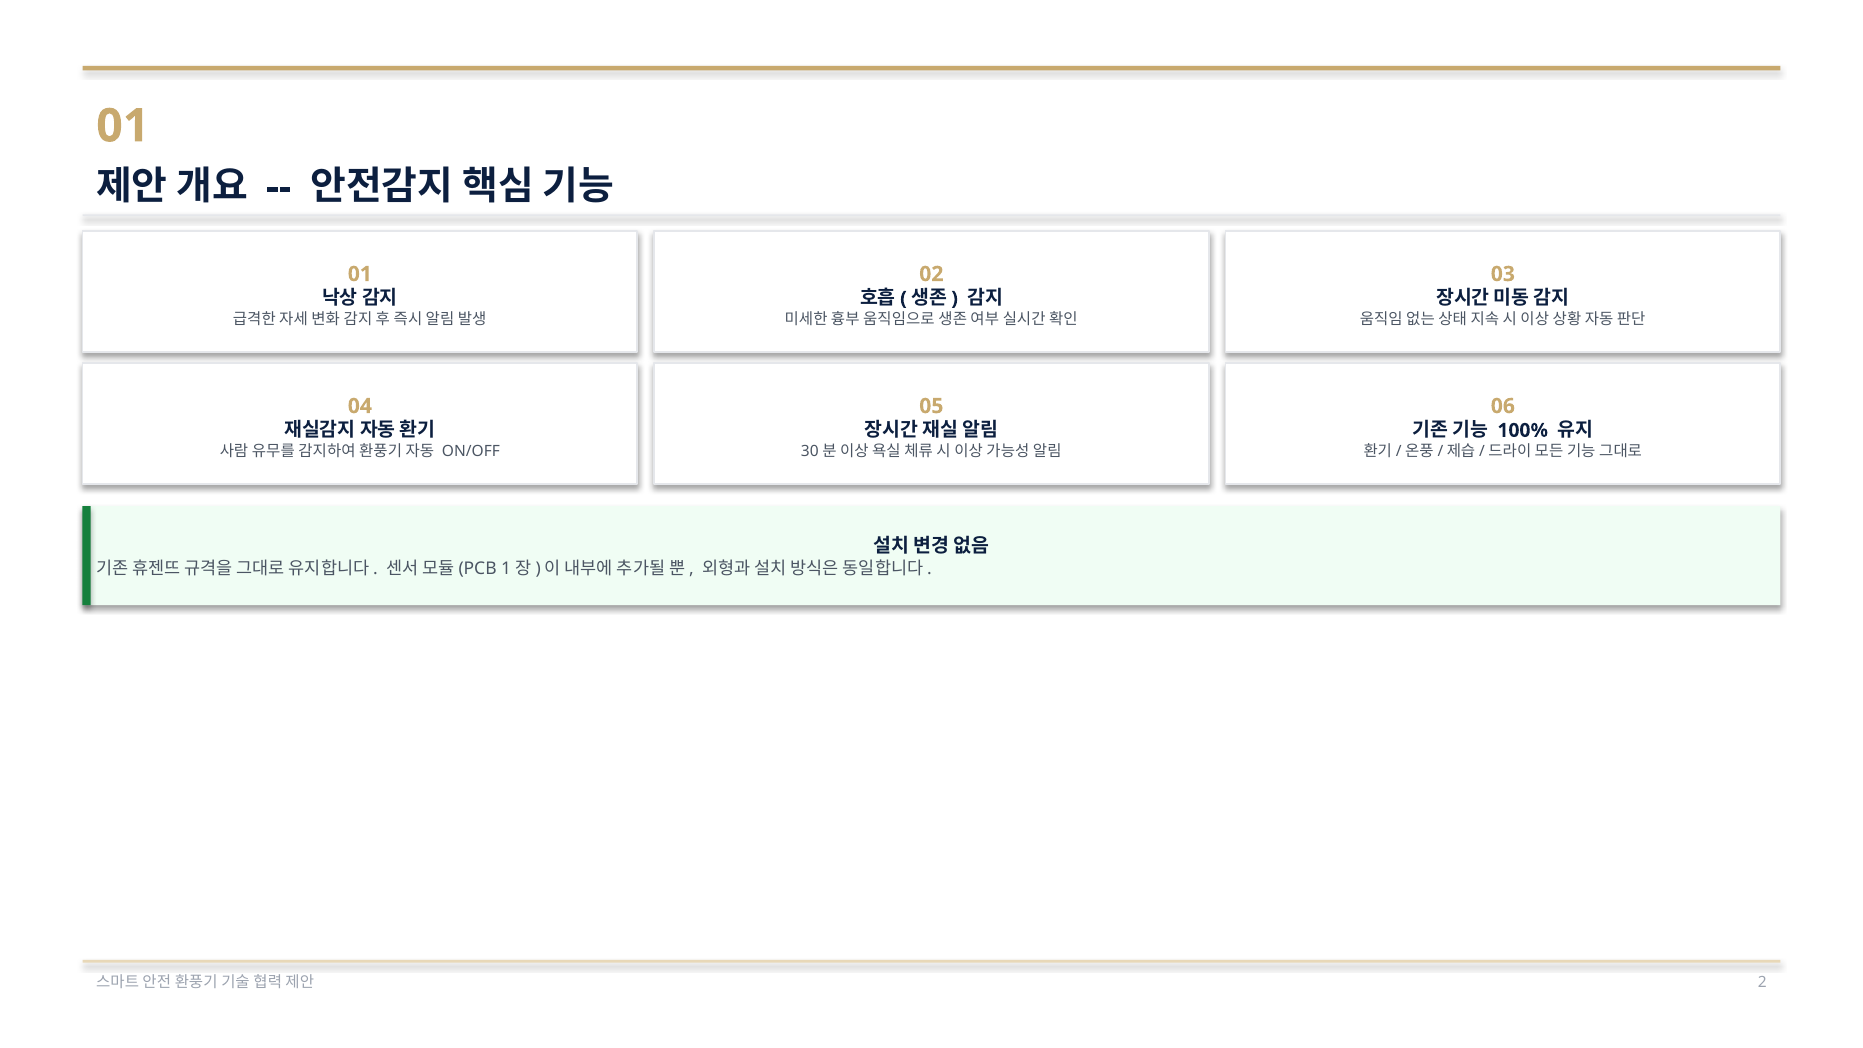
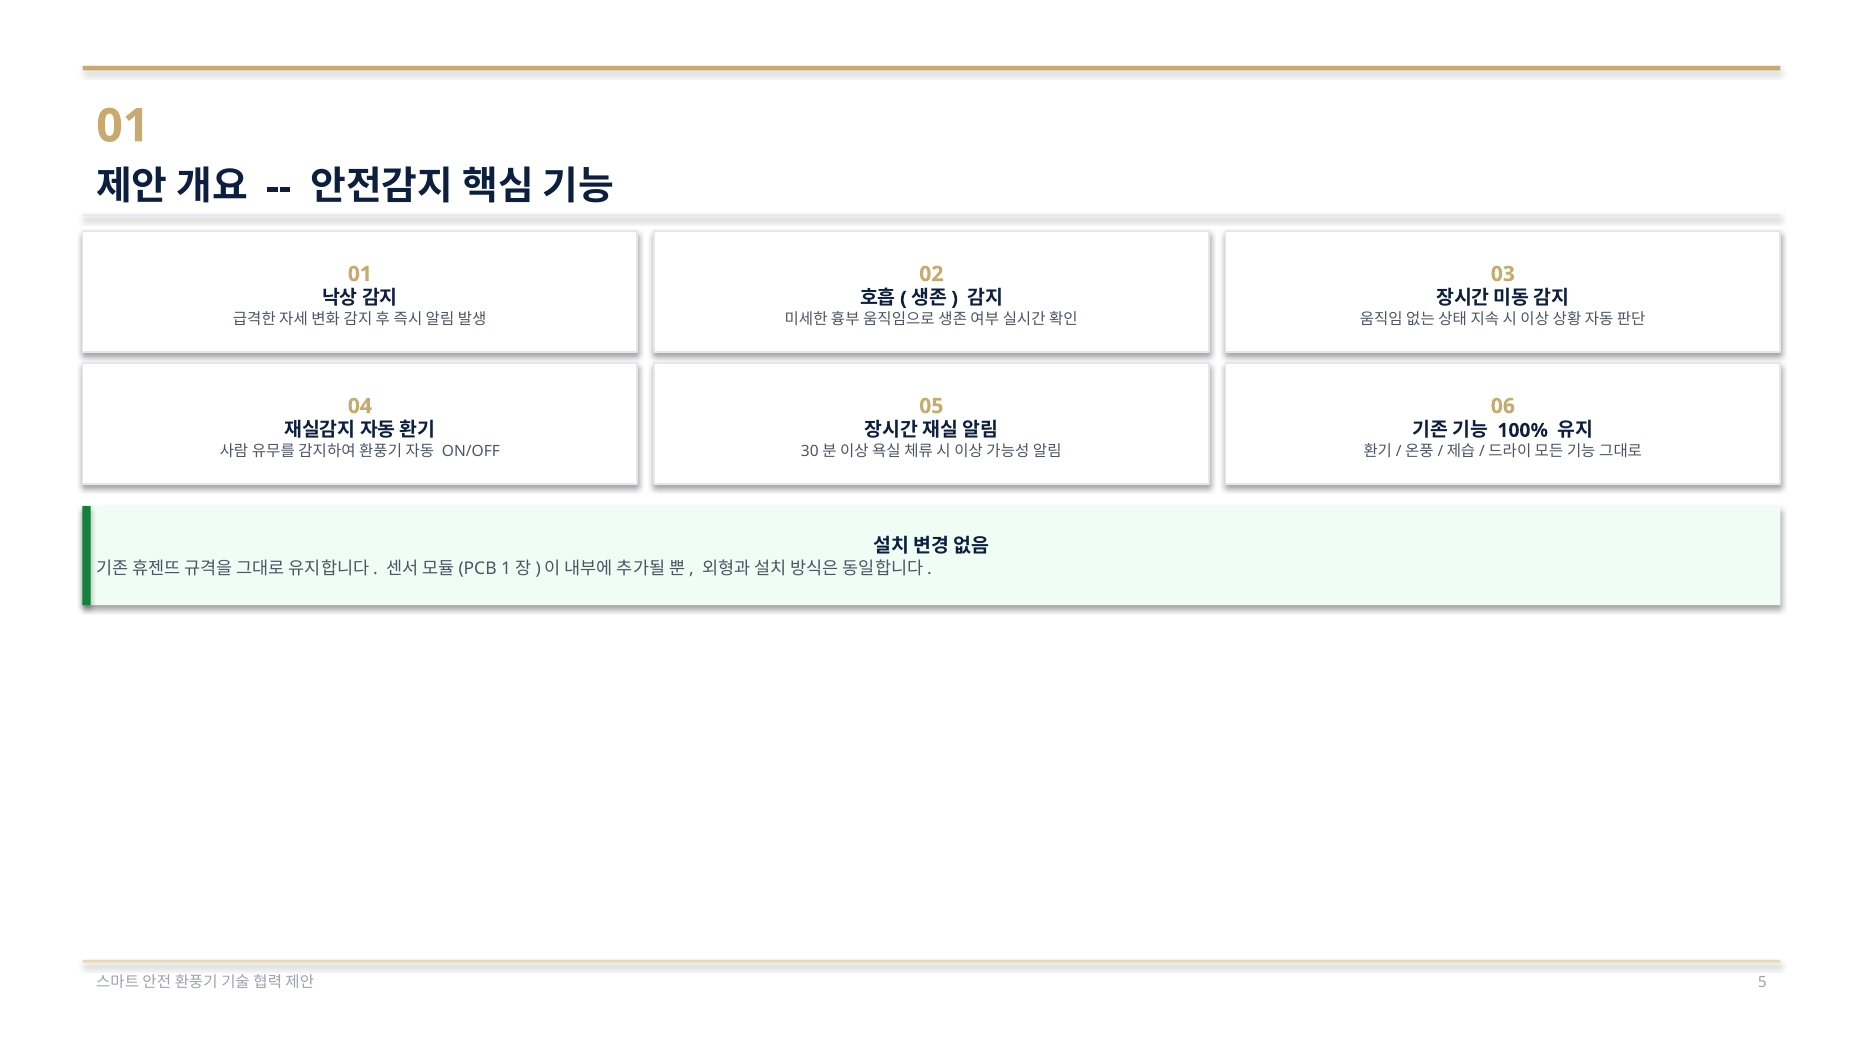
2: 2 -> 5 (1762, 983)
